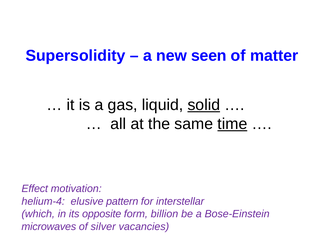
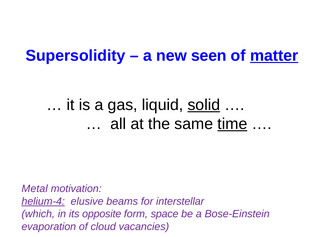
matter underline: none -> present (274, 56)
Effect: Effect -> Metal (35, 189)
helium-4 underline: none -> present (43, 201)
pattern: pattern -> beams (122, 201)
billion: billion -> space (165, 214)
microwaves: microwaves -> evaporation (49, 227)
silver: silver -> cloud (103, 227)
